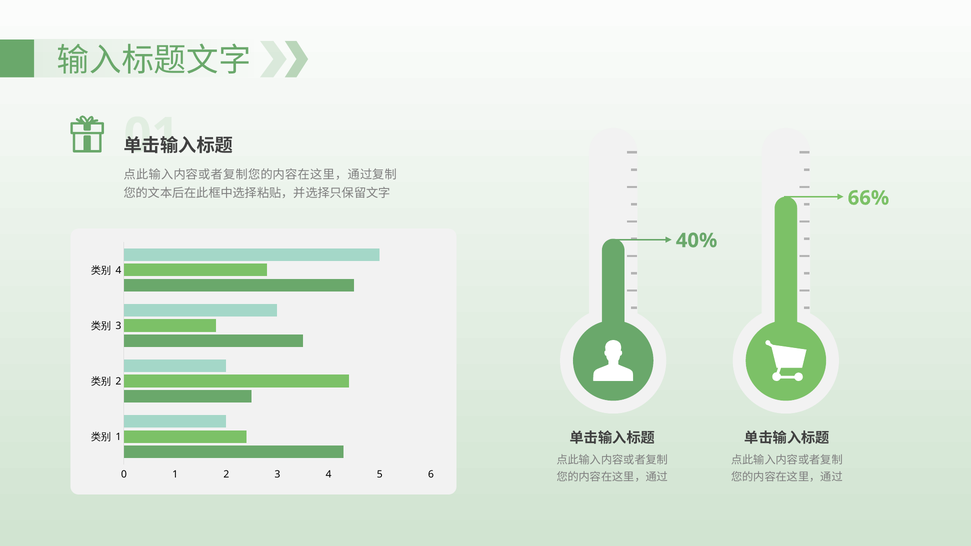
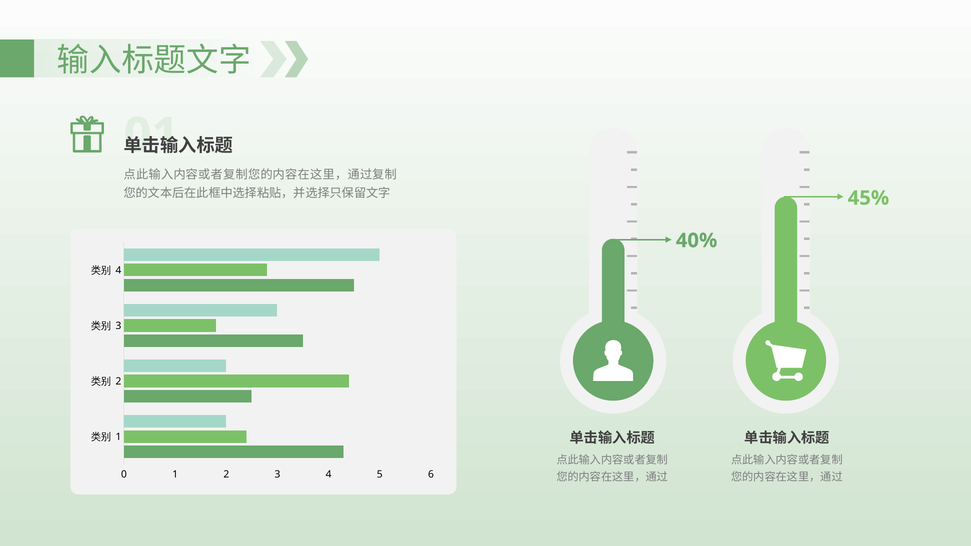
66%: 66% -> 45% (868, 198)
